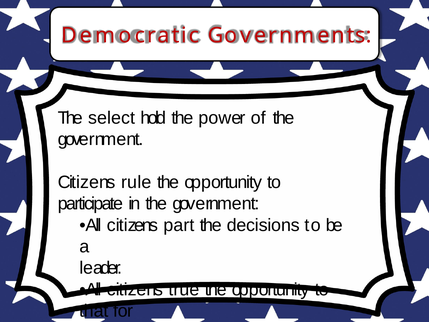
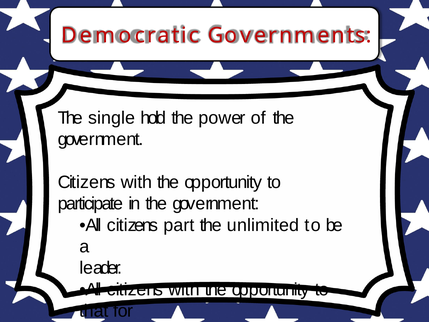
select: select -> single (112, 118)
rule: rule -> with (137, 182)
decisions: decisions -> unlimited (263, 225)
All citizens true: true -> with (184, 289)
